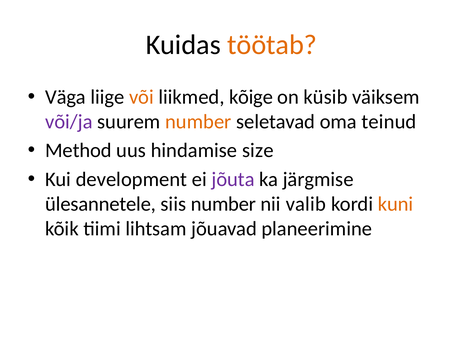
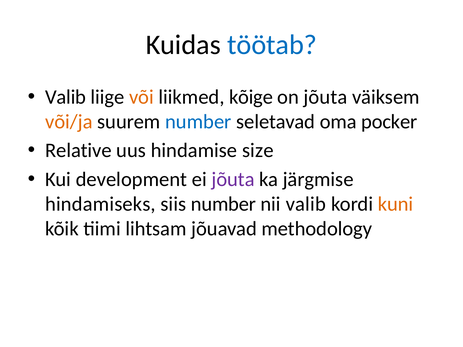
töötab colour: orange -> blue (272, 45)
Väga: Väga -> Valib (66, 97)
on küsib: küsib -> jõuta (325, 97)
või/ja colour: purple -> orange (69, 122)
number colour: orange -> blue (198, 122)
teinud: teinud -> pocker (389, 122)
Method: Method -> Relative (78, 151)
ülesannetele: ülesannetele -> hindamiseks (100, 204)
planeerimine: planeerimine -> methodology (317, 229)
